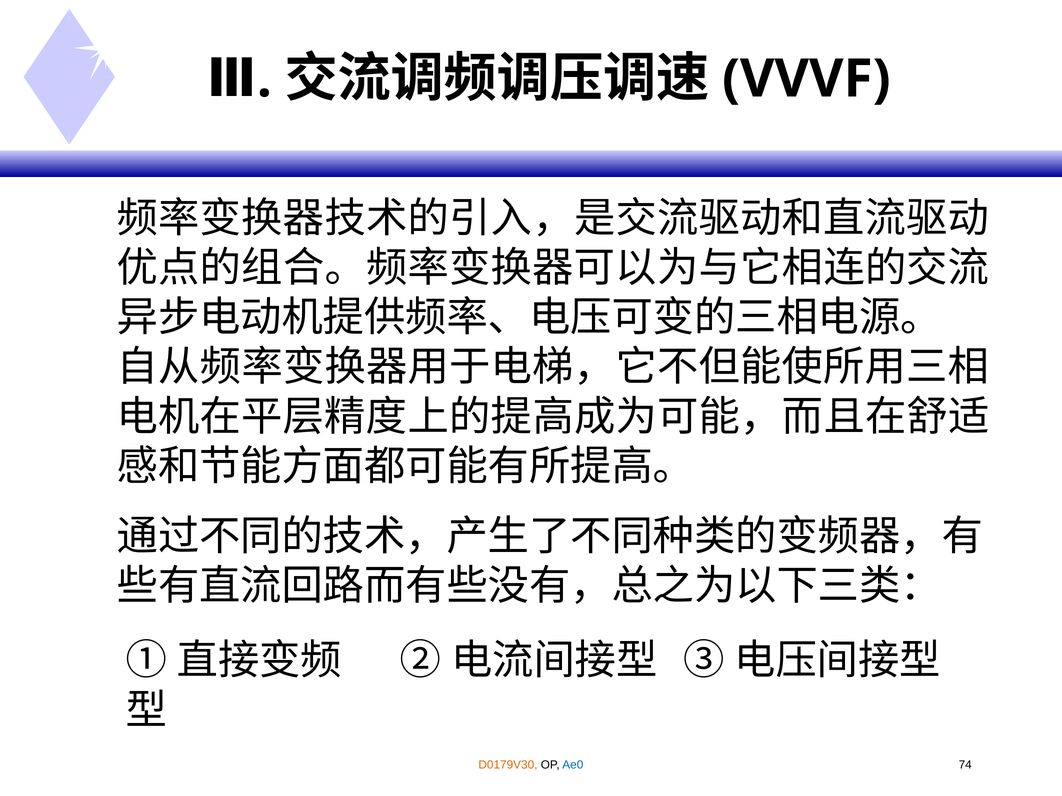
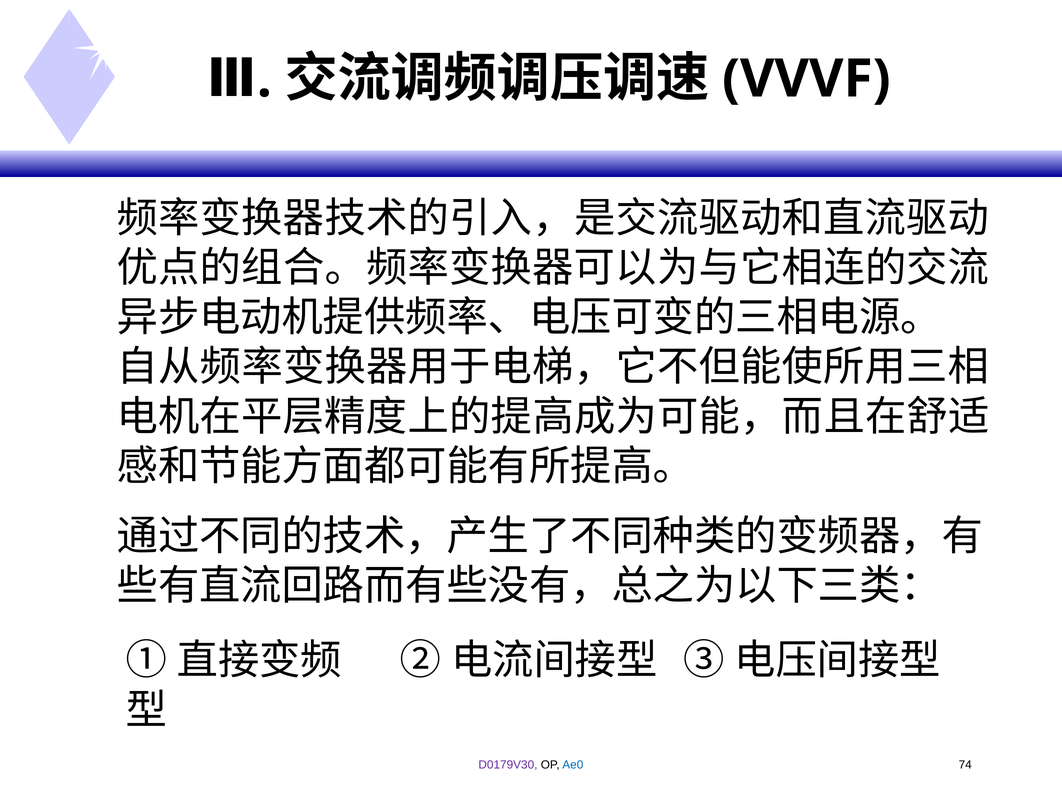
D0179V30 colour: orange -> purple (508, 765)
